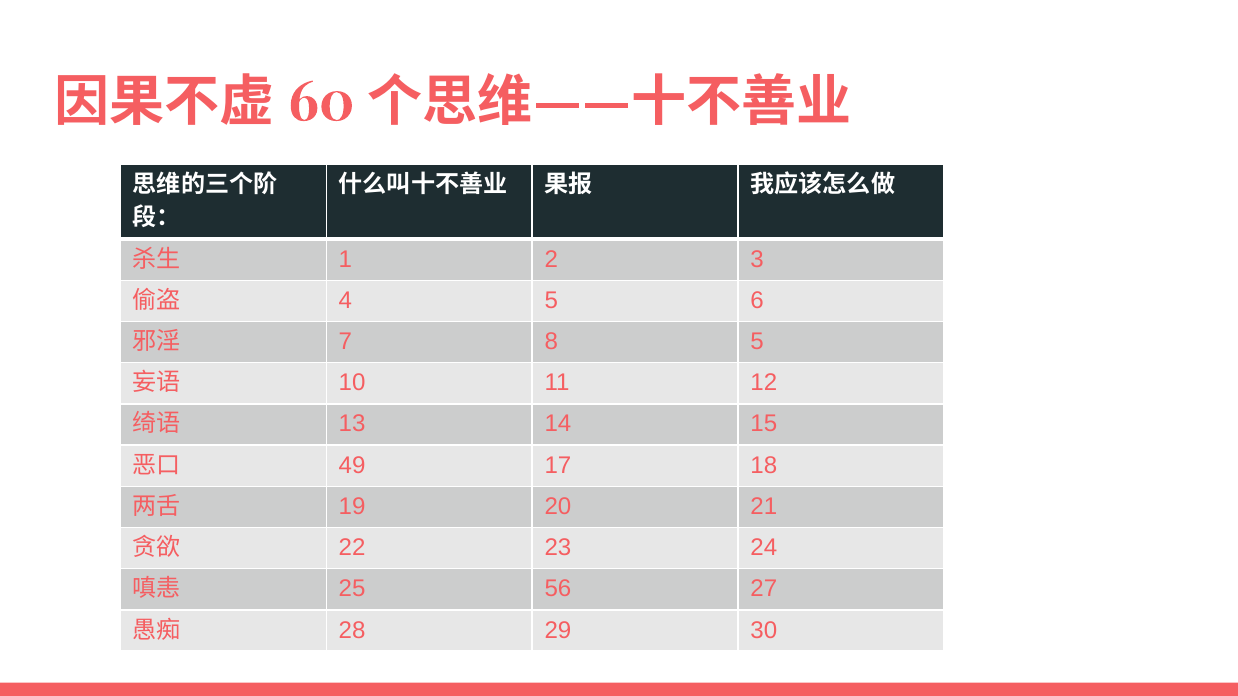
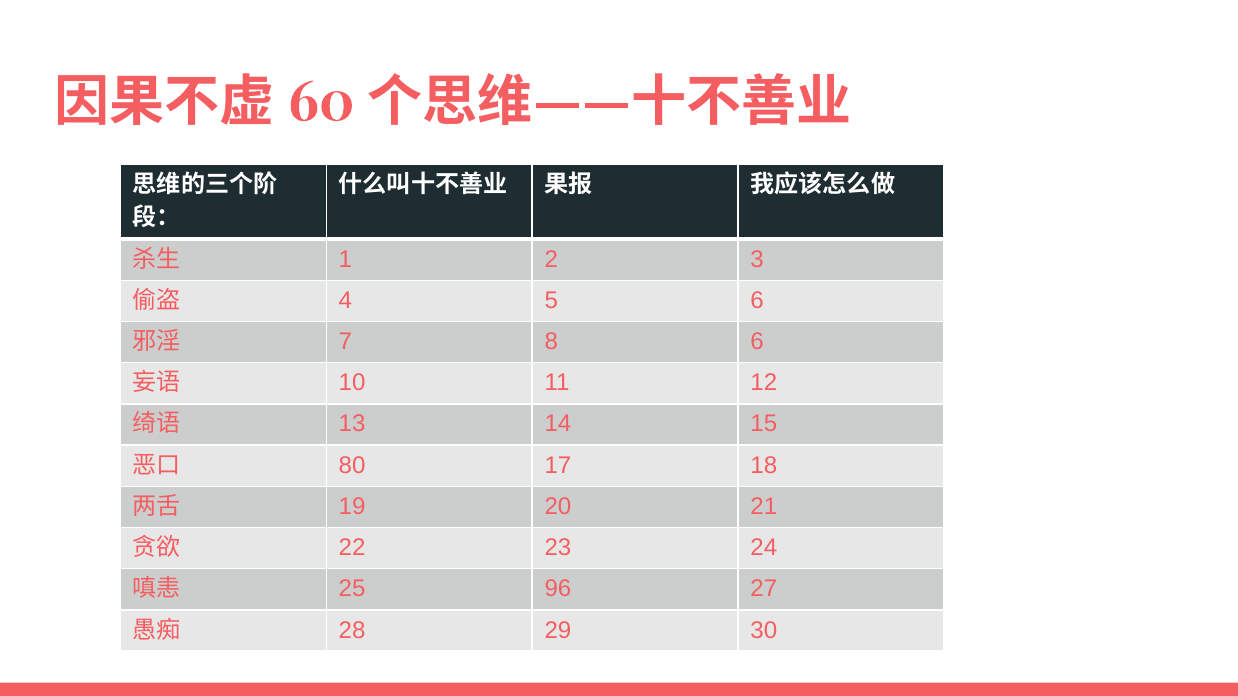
8 5: 5 -> 6 (757, 342)
49: 49 -> 80 (352, 466)
56: 56 -> 96 (558, 589)
